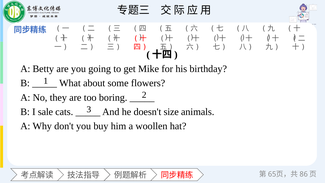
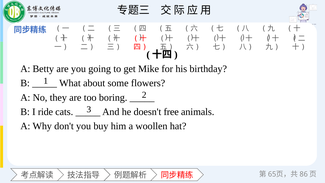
sale: sale -> ride (45, 112)
size: size -> free (171, 112)
